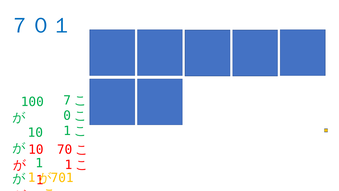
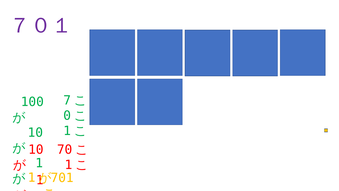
７０１ colour: blue -> purple (41, 26)
